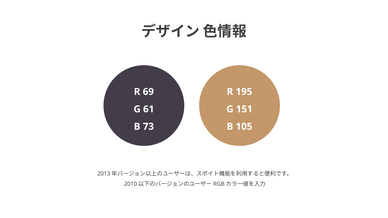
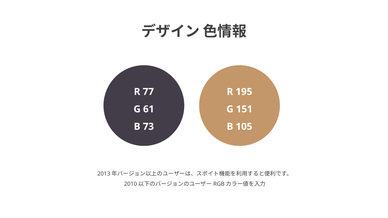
69: 69 -> 77 (148, 92)
